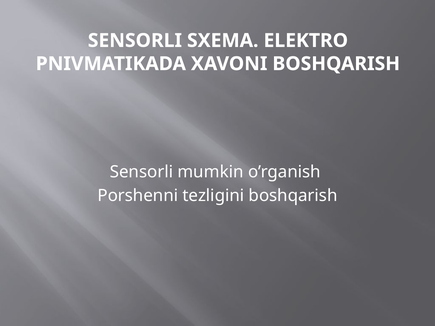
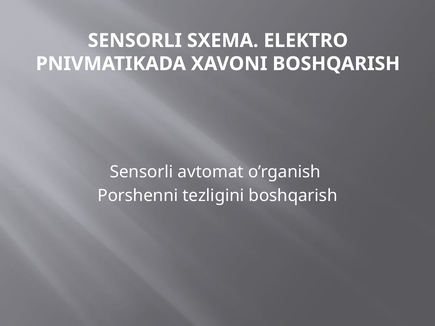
mumkin: mumkin -> avtomat (211, 172)
